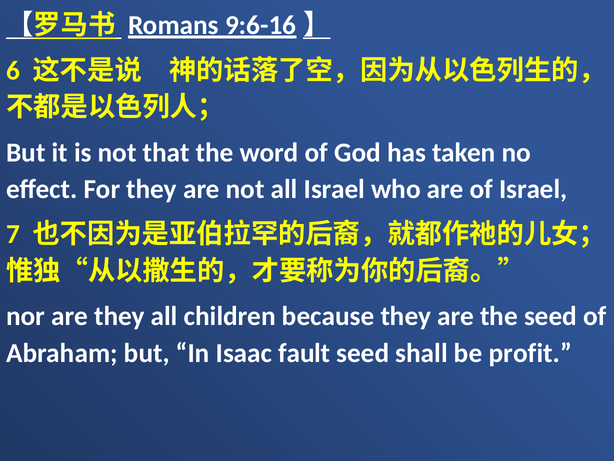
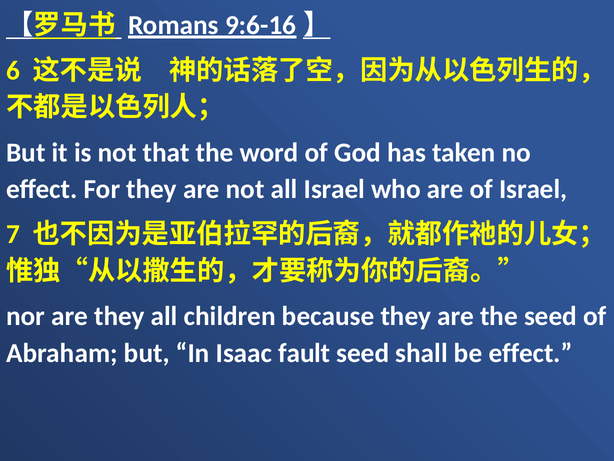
be profit: profit -> effect (530, 353)
